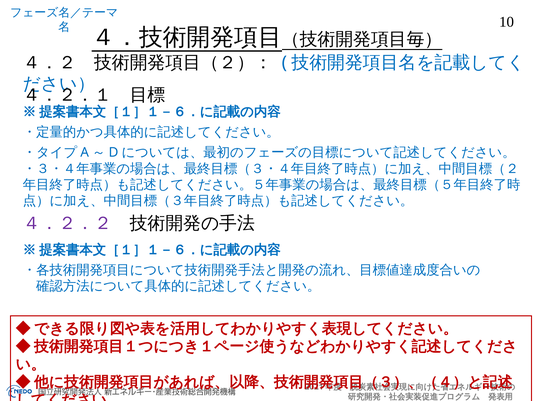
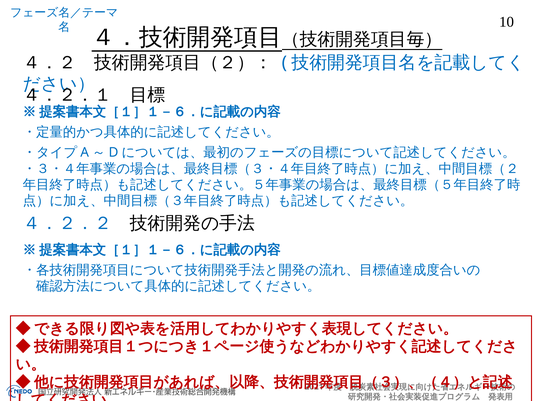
４．２．２ colour: purple -> blue (67, 223)
